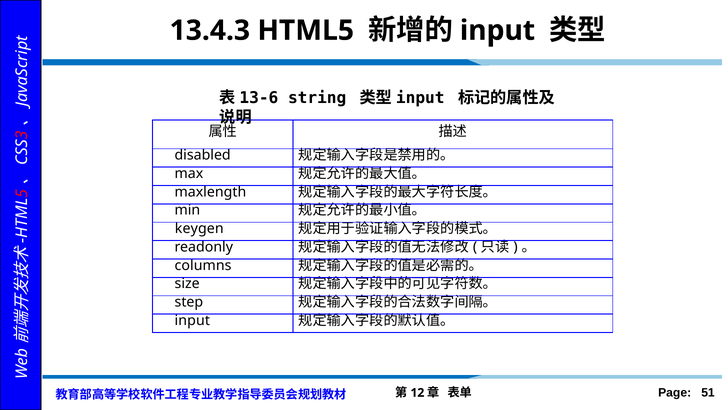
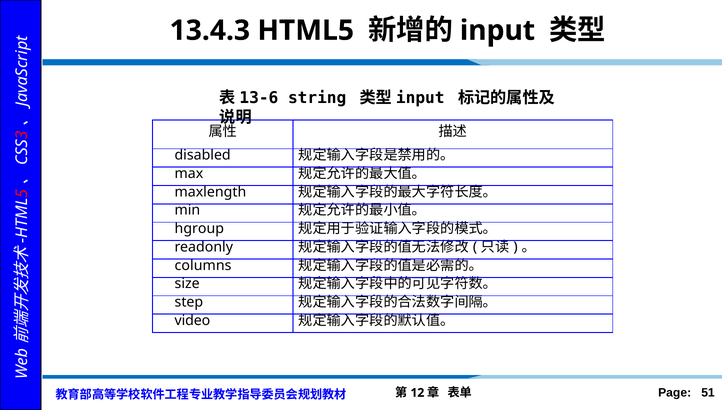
keygen: keygen -> hgroup (199, 228)
input: input -> video (192, 320)
